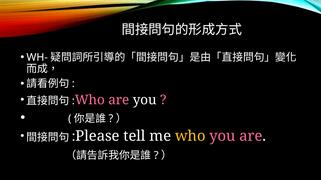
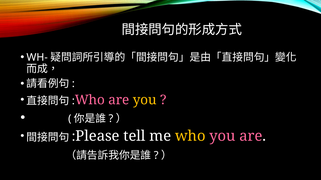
you colour: white -> yellow (145, 100)
